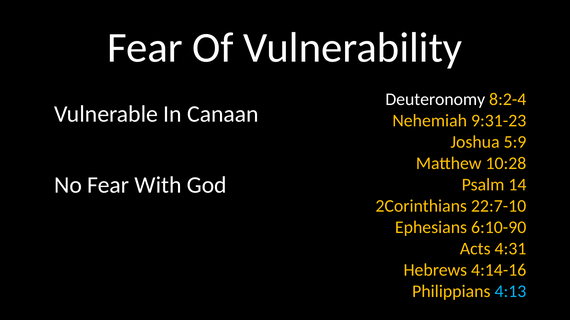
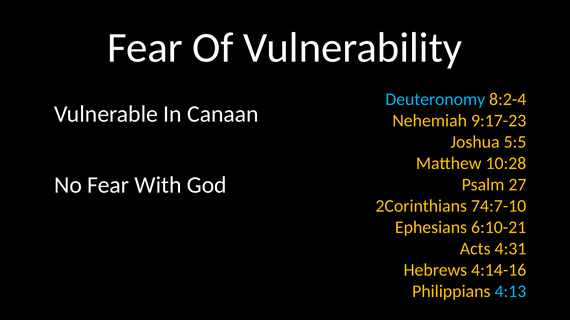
Deuteronomy colour: white -> light blue (435, 100)
9:31-23: 9:31-23 -> 9:17-23 (499, 121)
5:9: 5:9 -> 5:5 (515, 142)
14: 14 -> 27 (517, 185)
22:7-10: 22:7-10 -> 74:7-10 (499, 206)
6:10-90: 6:10-90 -> 6:10-21 (499, 228)
